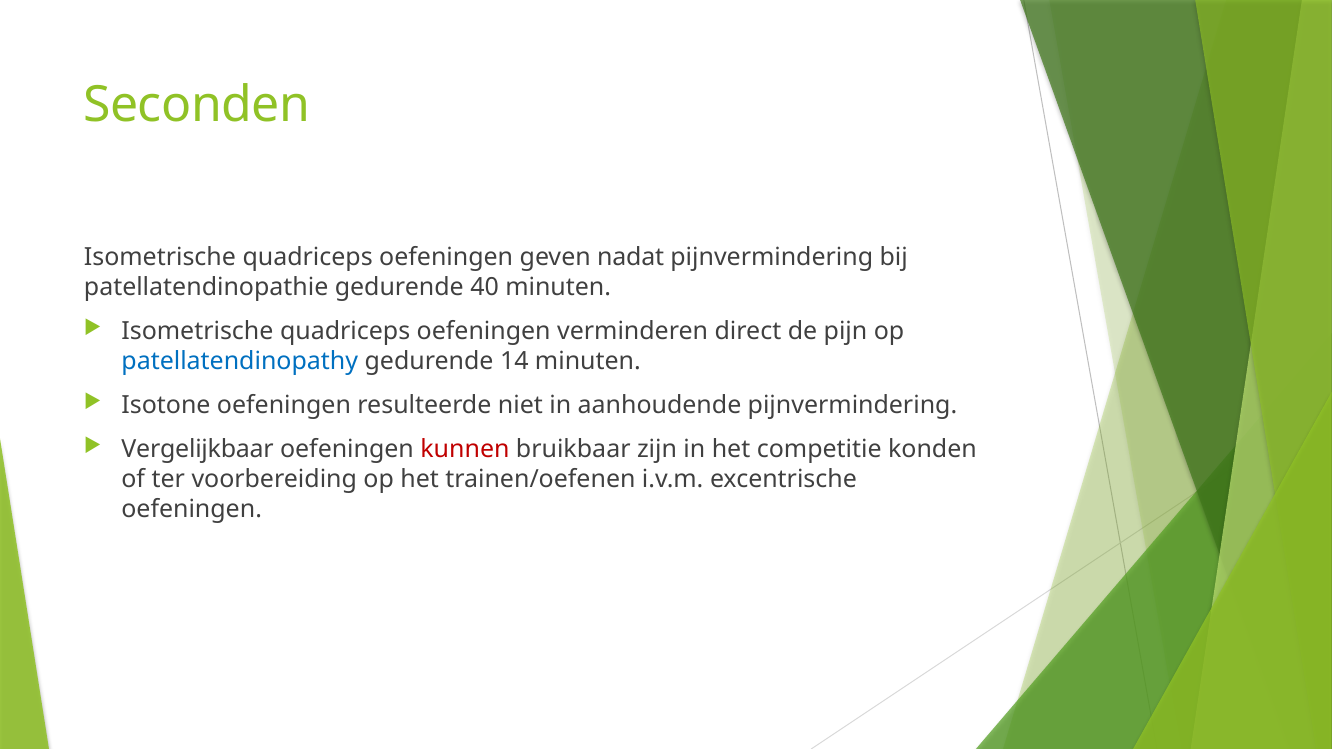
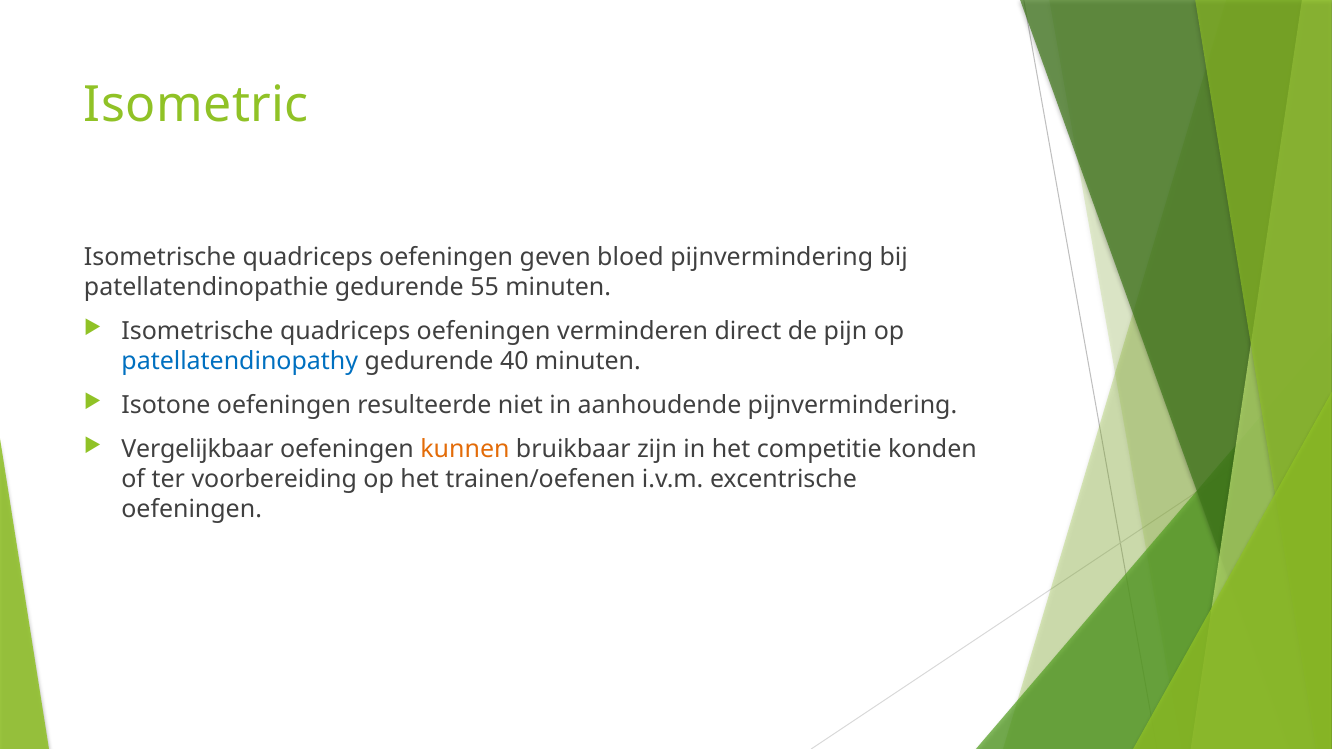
Seconden: Seconden -> Isometric (196, 105)
nadat: nadat -> bloed (631, 258)
40: 40 -> 55 (485, 288)
14: 14 -> 40 (514, 362)
kunnen colour: red -> orange (465, 449)
